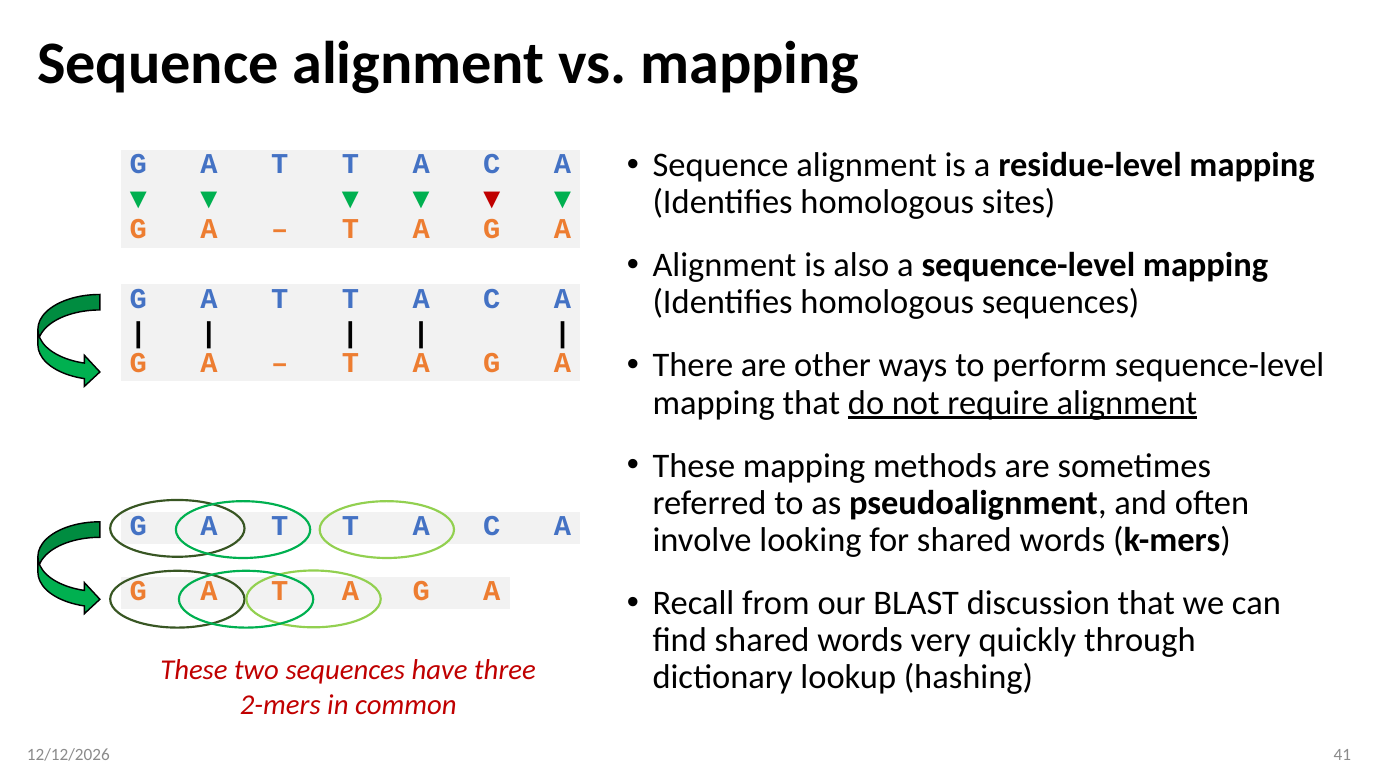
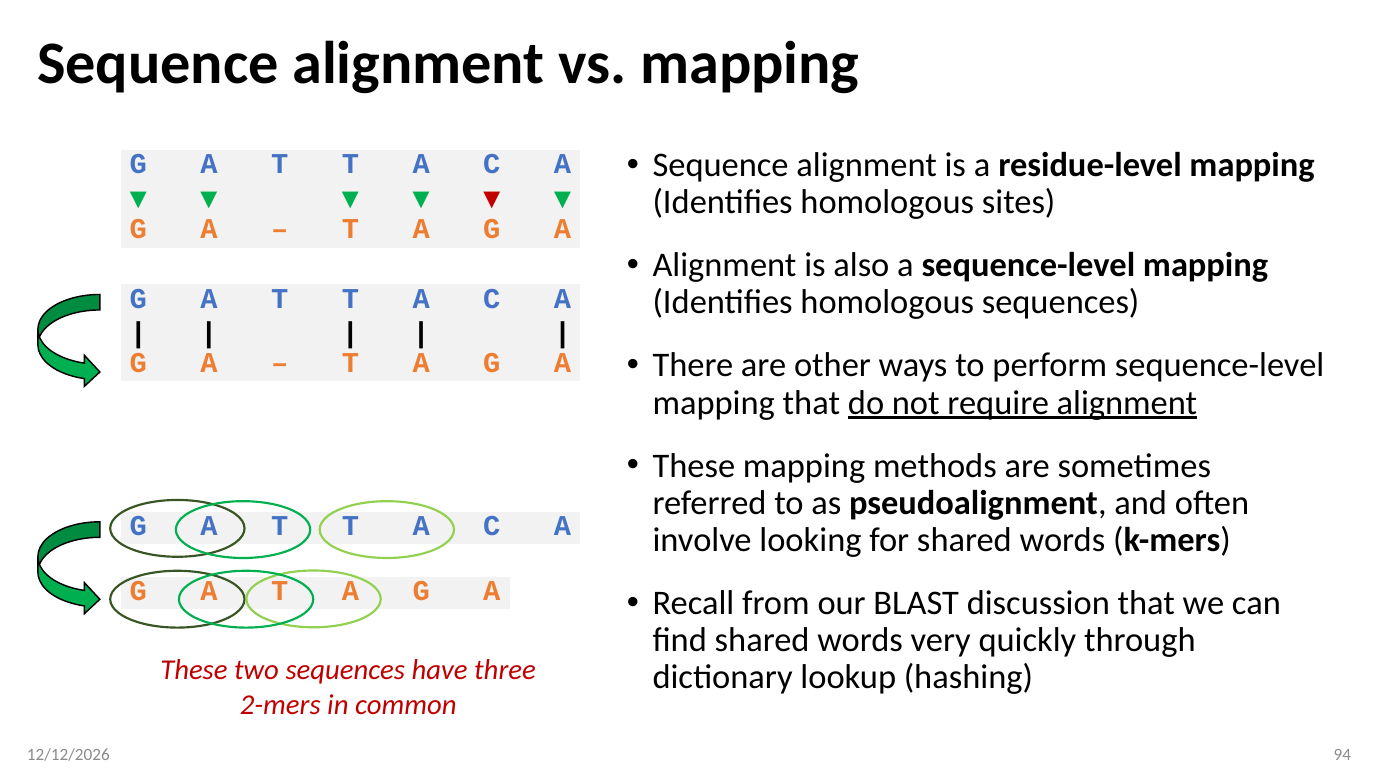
41: 41 -> 94 (1342, 755)
